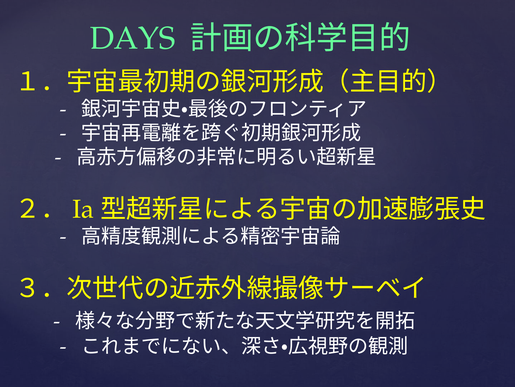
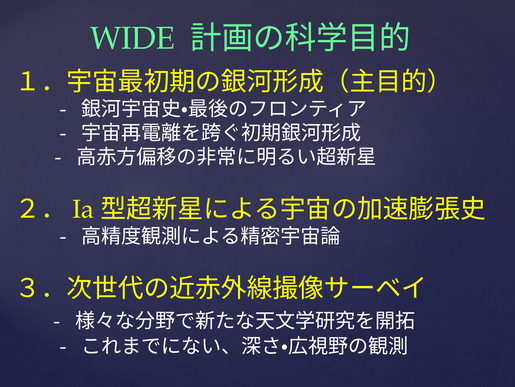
DAYS: DAYS -> WIDE (133, 38)
